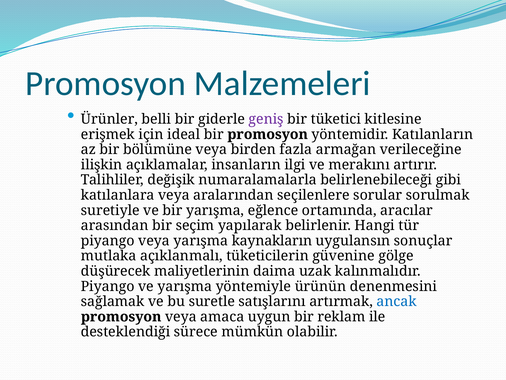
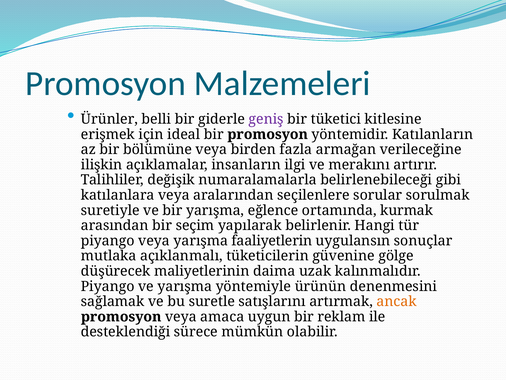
aracılar: aracılar -> kurmak (407, 210)
kaynakların: kaynakların -> faaliyetlerin (272, 240)
ancak colour: blue -> orange (397, 301)
